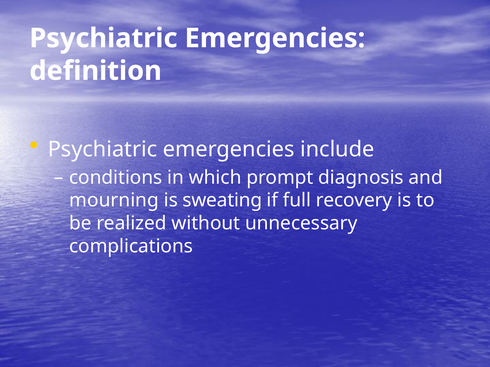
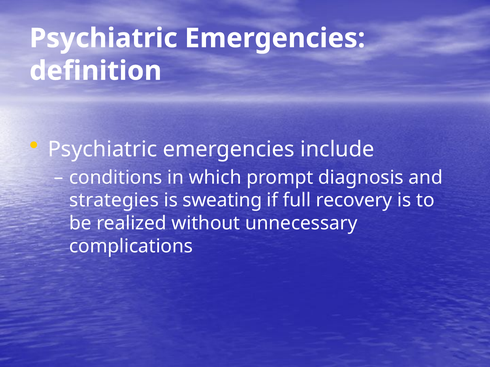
mourning: mourning -> strategies (114, 201)
